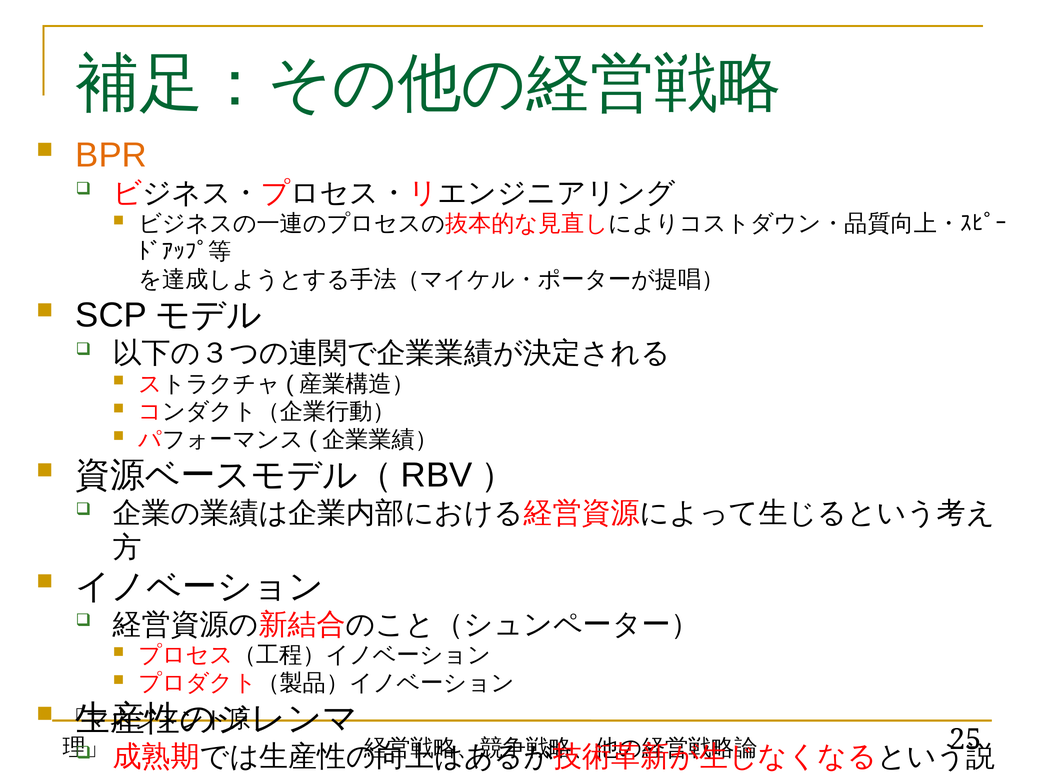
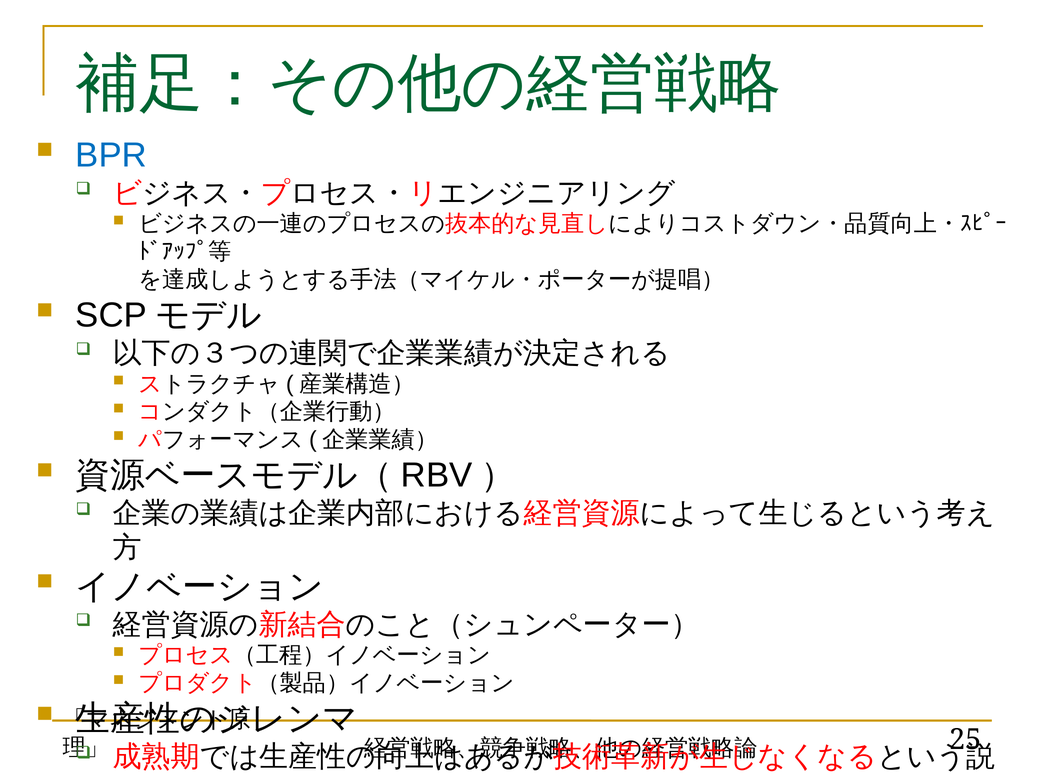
BPR colour: orange -> blue (111, 155)
